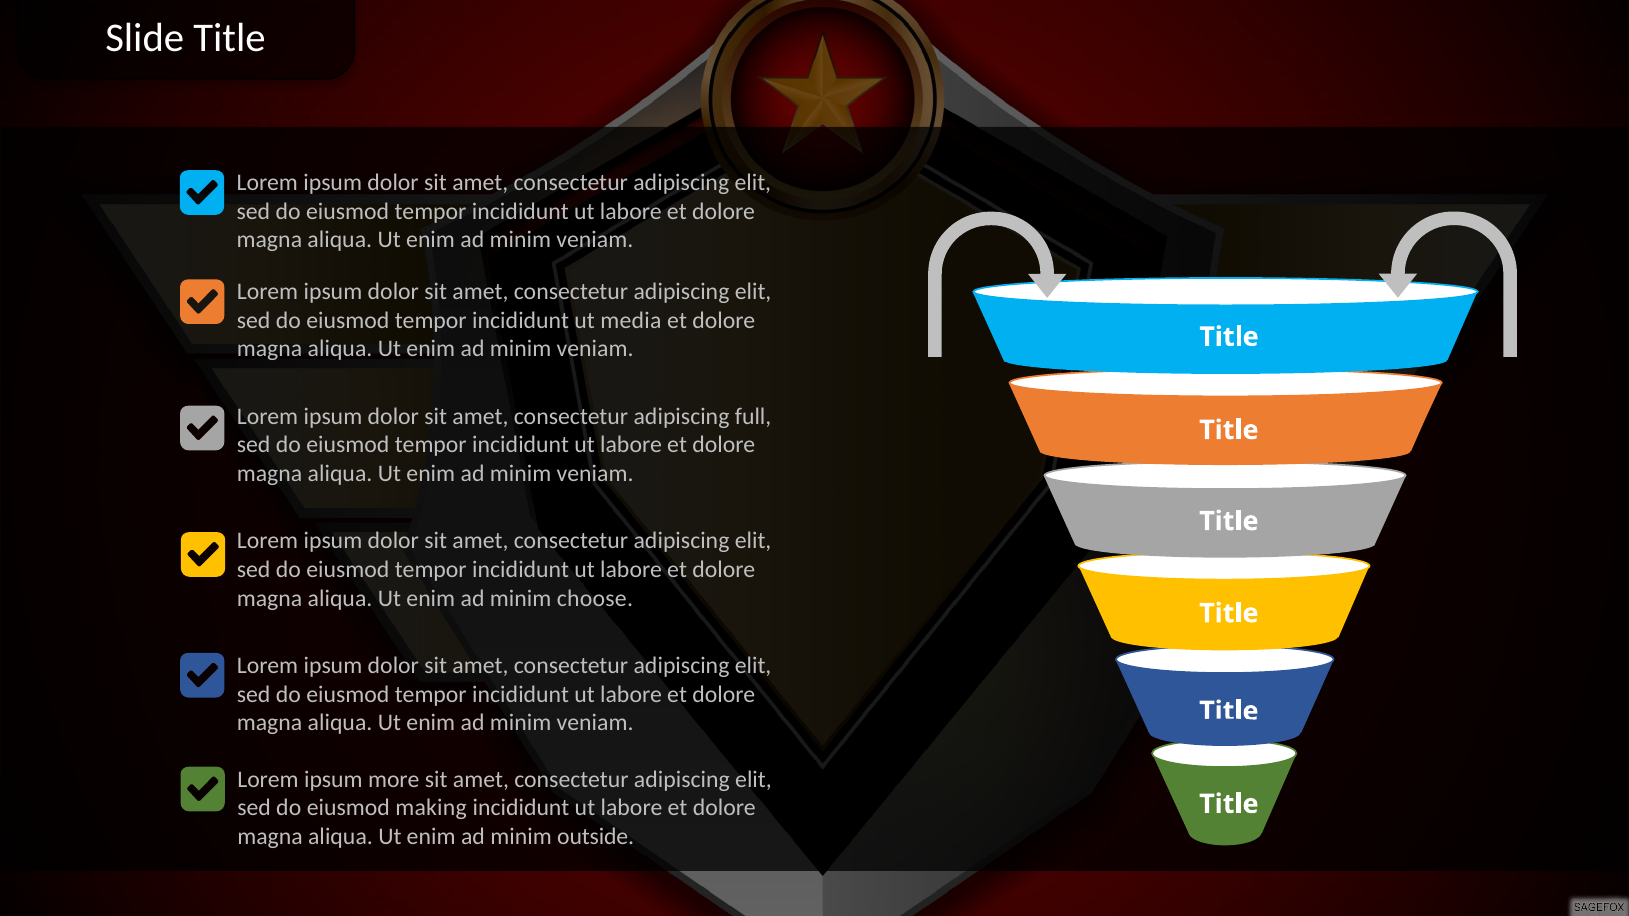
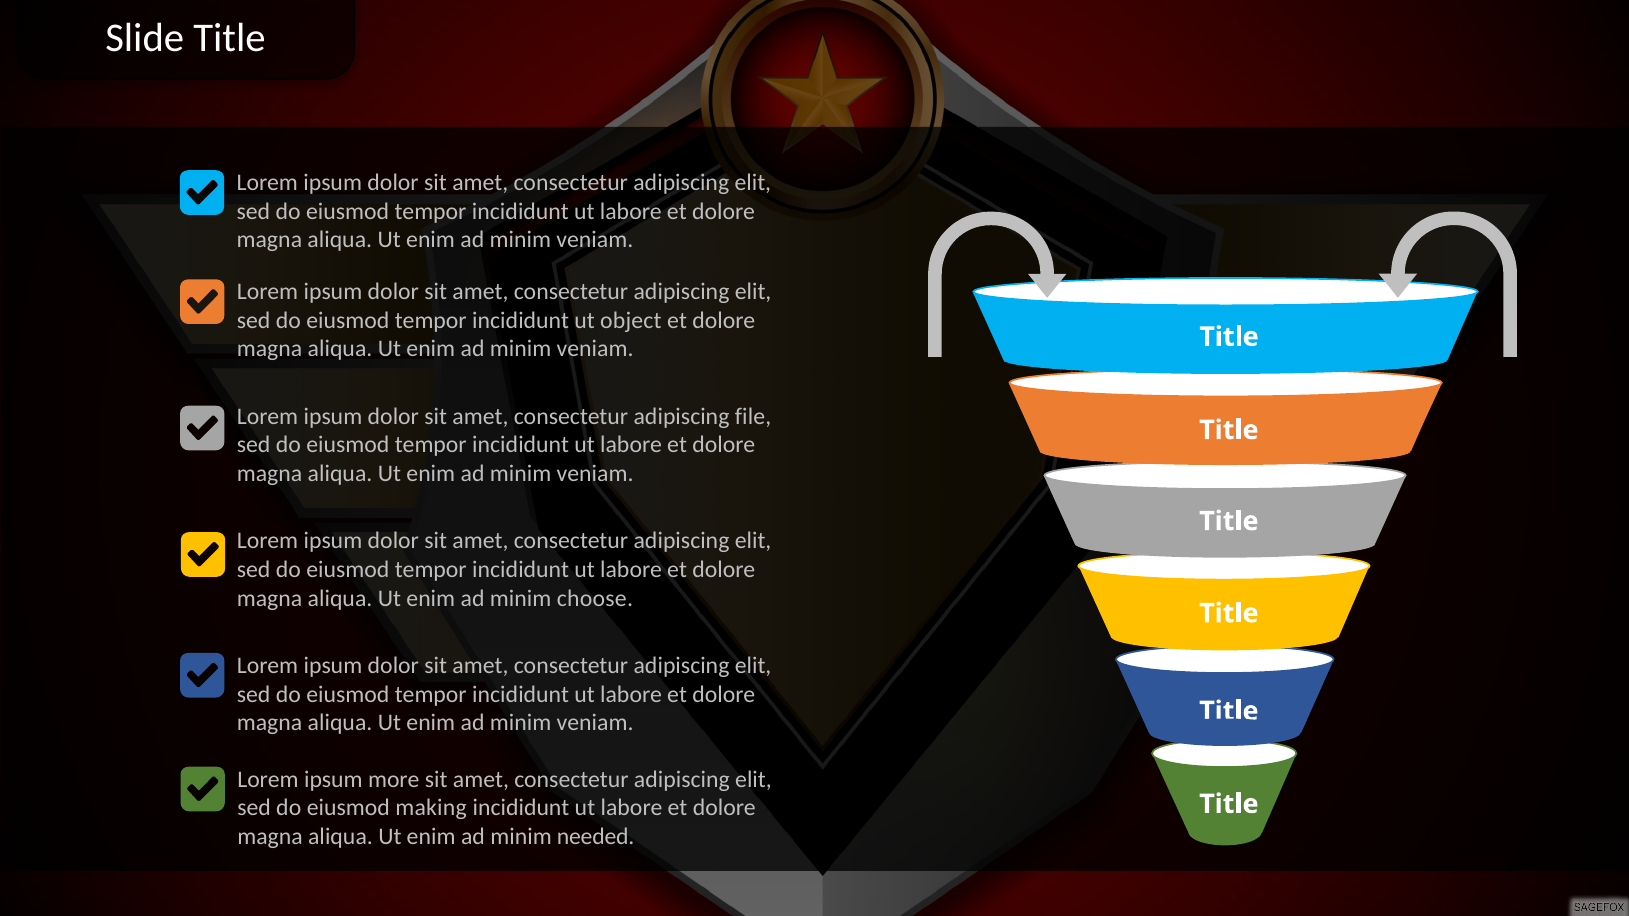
media: media -> object (631, 320)
full: full -> file (753, 417)
outside: outside -> needed (596, 837)
